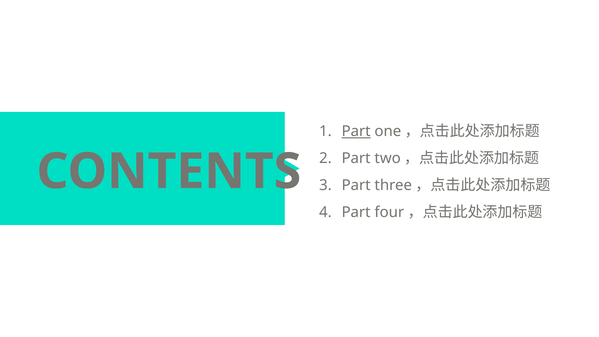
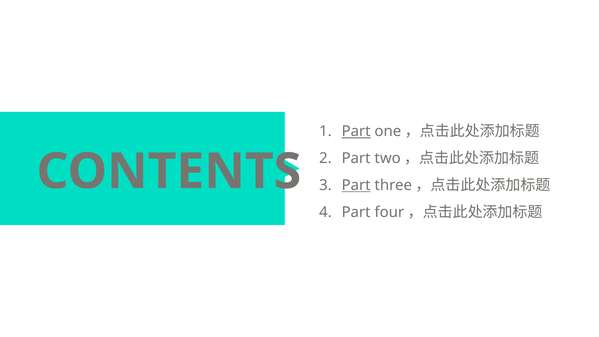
Part underline: none -> present (356, 185)
